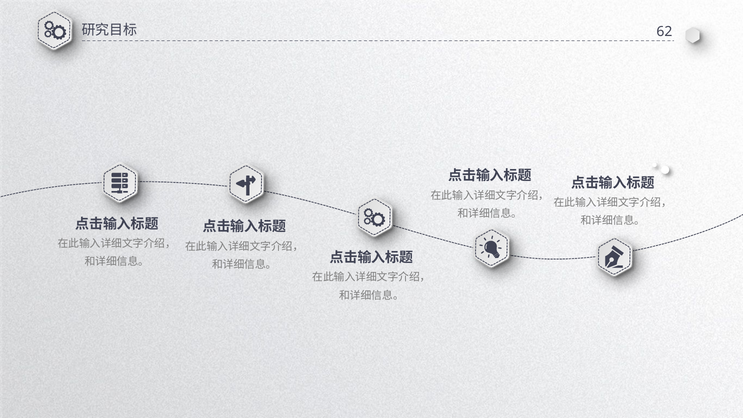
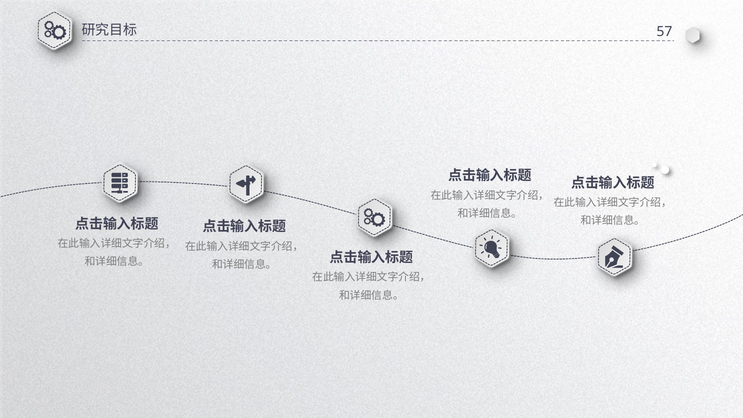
62: 62 -> 57 (664, 32)
